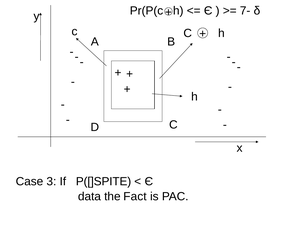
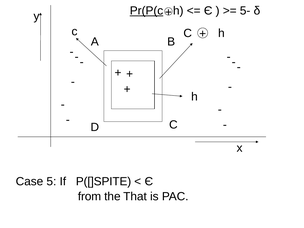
Pr(P(c underline: none -> present (147, 11)
7-: 7- -> 5- (245, 11)
3: 3 -> 5 (51, 181)
data: data -> from (89, 197)
Fact: Fact -> That (135, 197)
